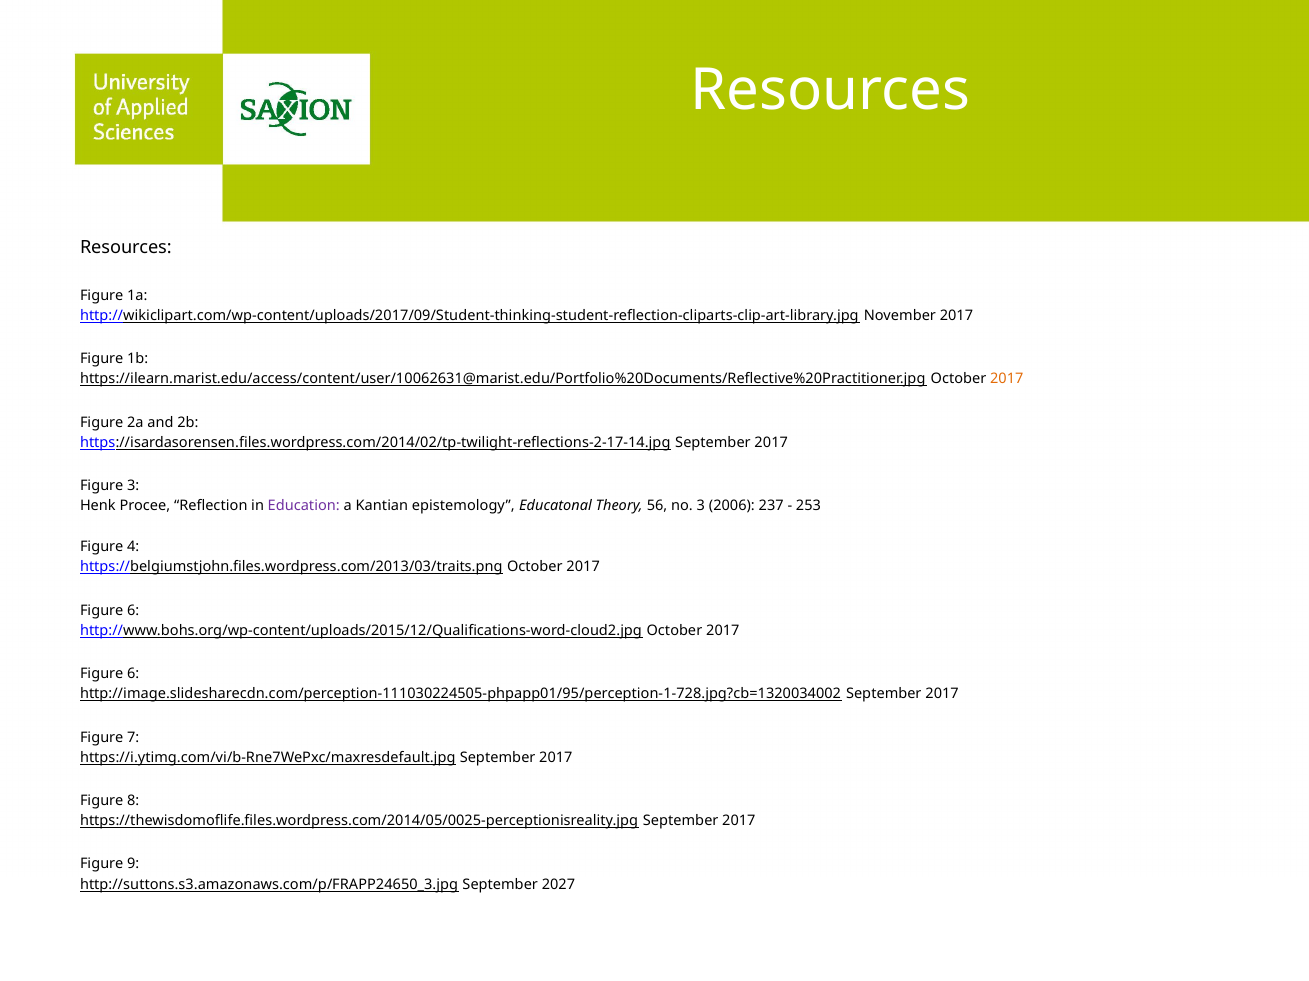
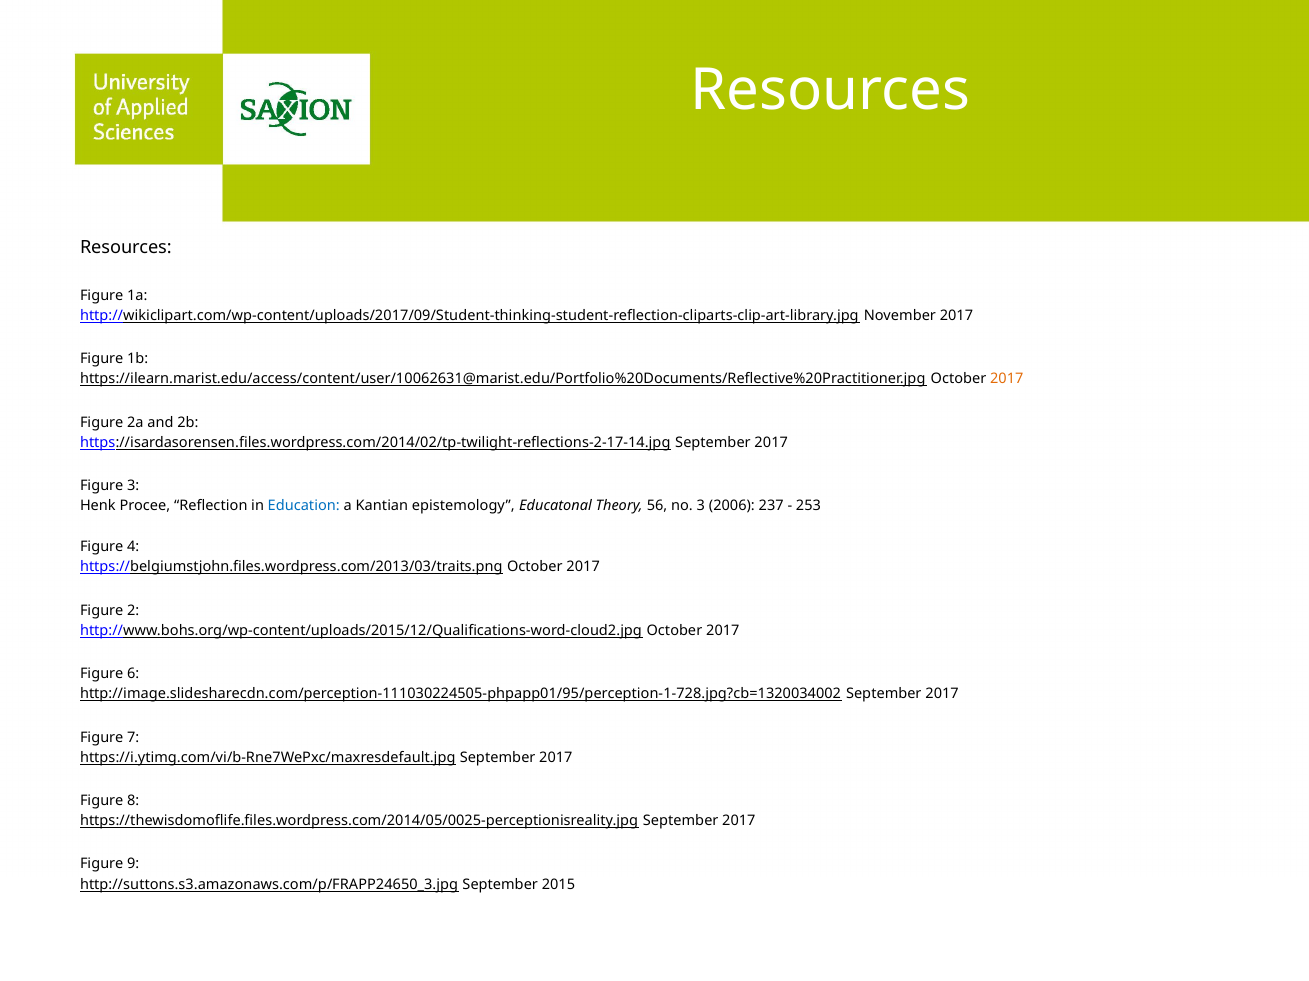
Education colour: purple -> blue (304, 507)
6: 6 -> 2 (133, 611)
2027: 2027 -> 2015 (558, 885)
